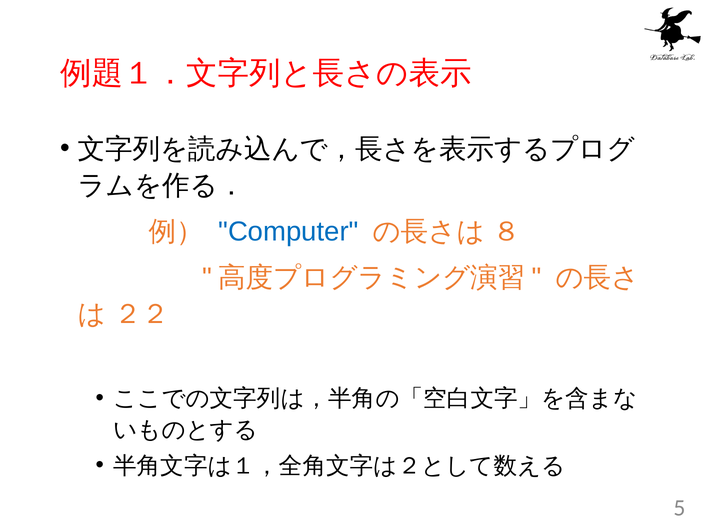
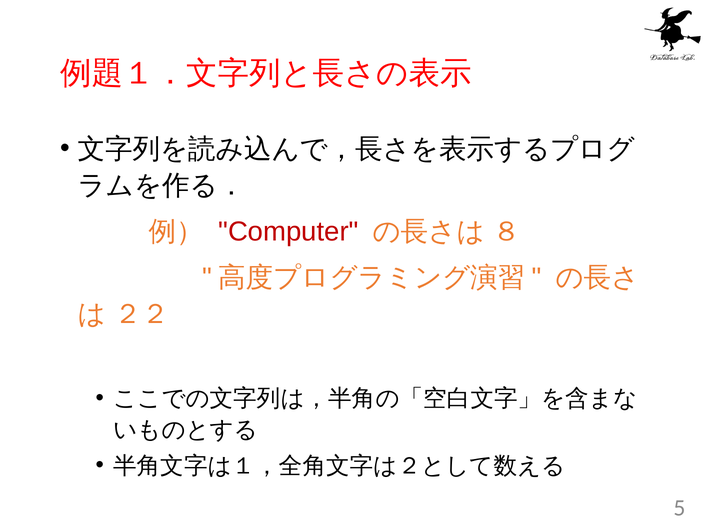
Computer colour: blue -> red (288, 232)
